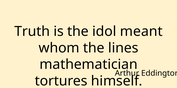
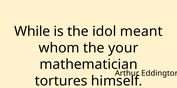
Truth: Truth -> While (32, 31)
lines: lines -> your (123, 48)
